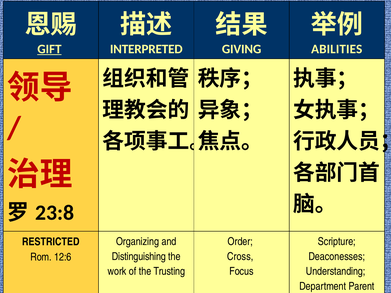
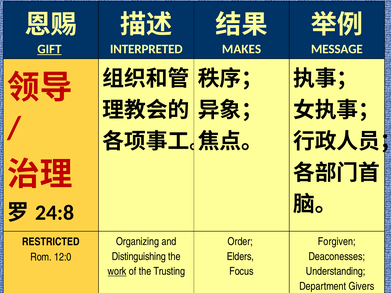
GIVING: GIVING -> MAKES (242, 49)
ABILITIES: ABILITIES -> MESSAGE (337, 49)
23:8: 23:8 -> 24:8 (55, 213)
Scripture: Scripture -> Forgiven (337, 242)
Cross: Cross -> Elders (240, 257)
12:6: 12:6 -> 12:0 (63, 257)
work underline: none -> present (117, 272)
Parent: Parent -> Givers (361, 287)
